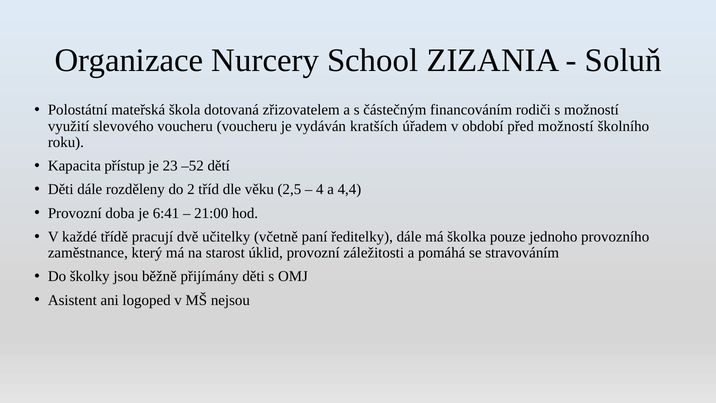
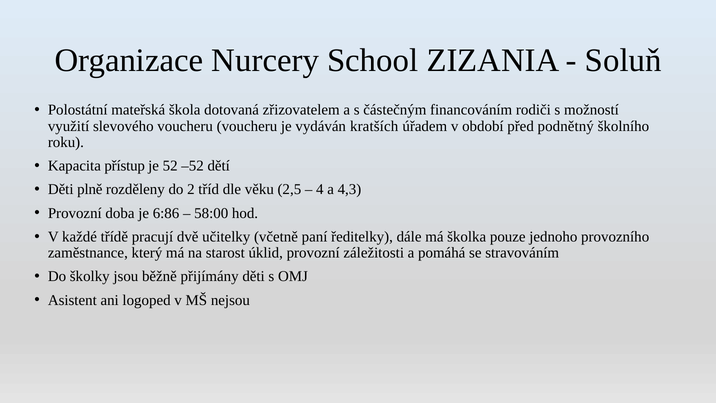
před možností: možností -> podnětný (566, 126)
23: 23 -> 52 (170, 166)
Děti dále: dále -> plně (90, 189)
4,4: 4,4 -> 4,3 (349, 189)
6:41: 6:41 -> 6:86 (166, 213)
21:00: 21:00 -> 58:00 (211, 213)
